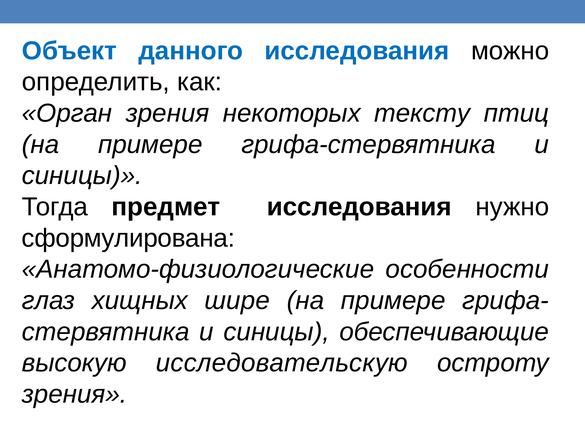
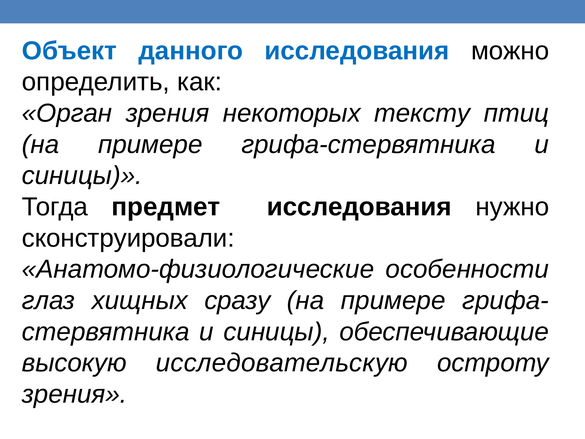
сформулирована: сформулирована -> сконструировали (128, 238)
шире: шире -> сразу (237, 300)
